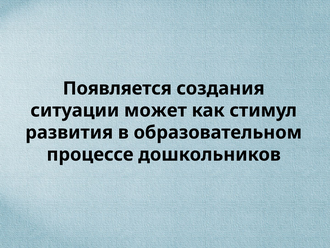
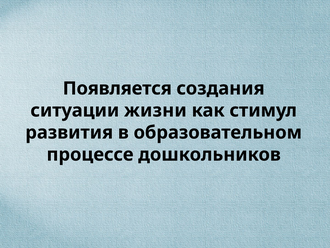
может: может -> жизни (155, 110)
